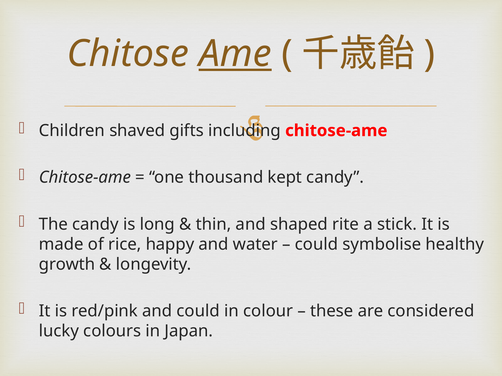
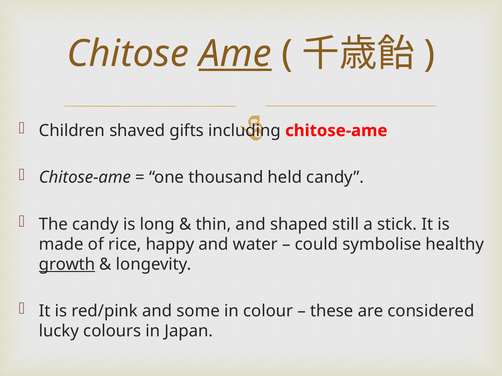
kept: kept -> held (285, 178)
rite: rite -> still (346, 224)
growth underline: none -> present (67, 265)
and could: could -> some (198, 311)
